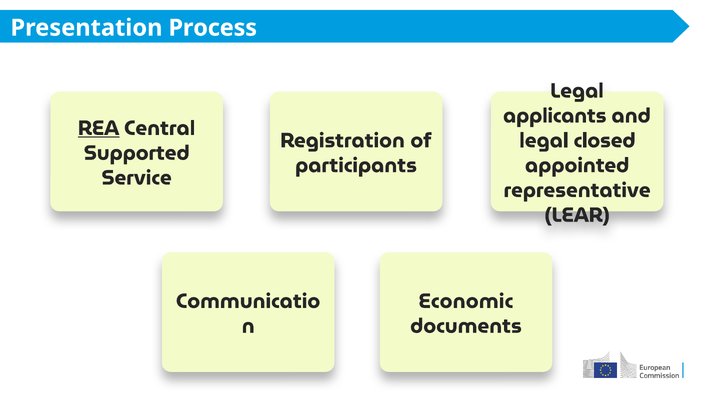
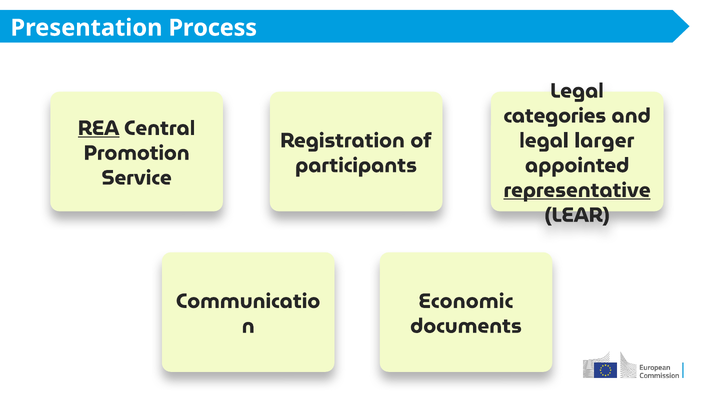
applicants: applicants -> categories (555, 116)
closed: closed -> larger (604, 140)
Supported: Supported -> Promotion (137, 153)
representative underline: none -> present (577, 190)
